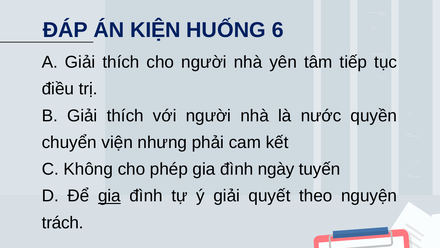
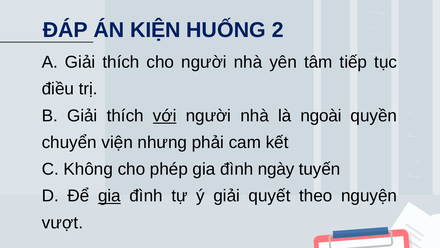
6: 6 -> 2 (278, 30)
với underline: none -> present (165, 116)
nước: nước -> ngoài (321, 116)
trách: trách -> vượt (63, 222)
